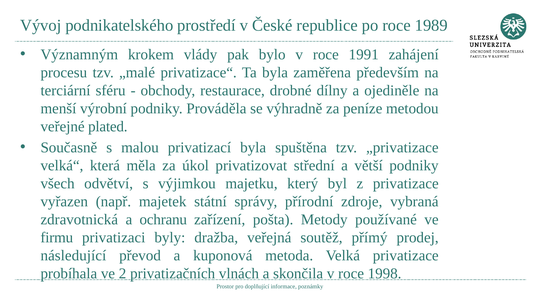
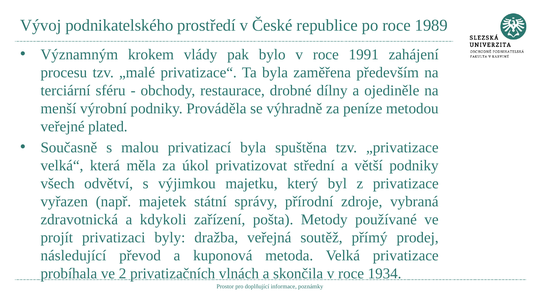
ochranu: ochranu -> kdykoli (163, 219)
firmu: firmu -> projít (57, 237)
1998: 1998 -> 1934 (385, 273)
